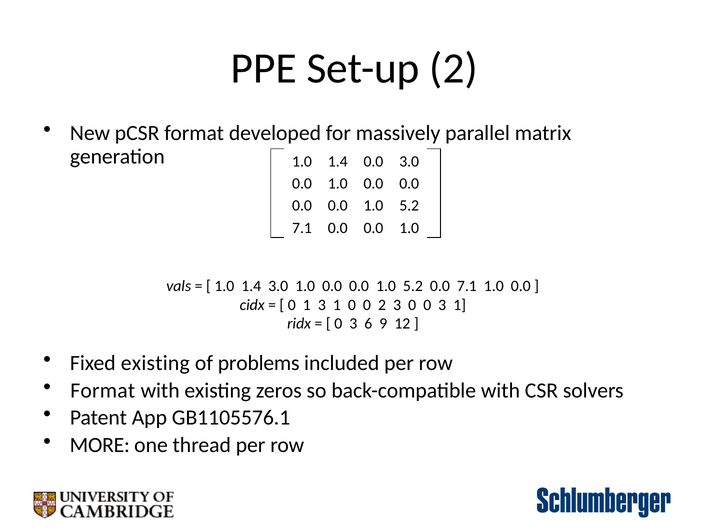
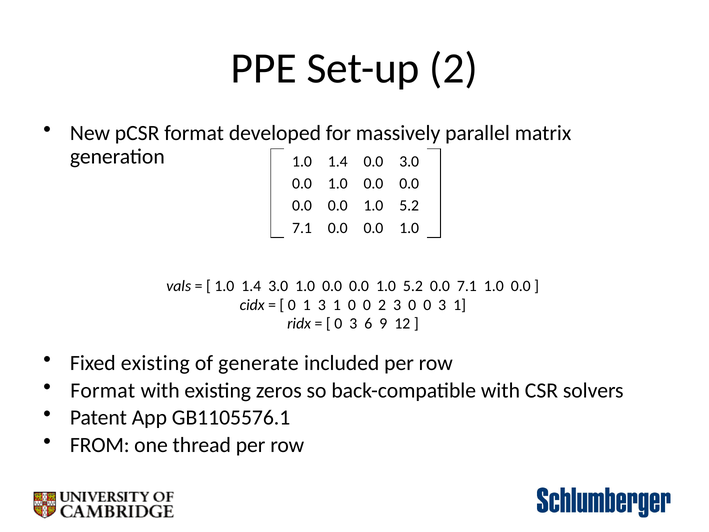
problems: problems -> generate (258, 363)
MORE: MORE -> FROM (100, 445)
